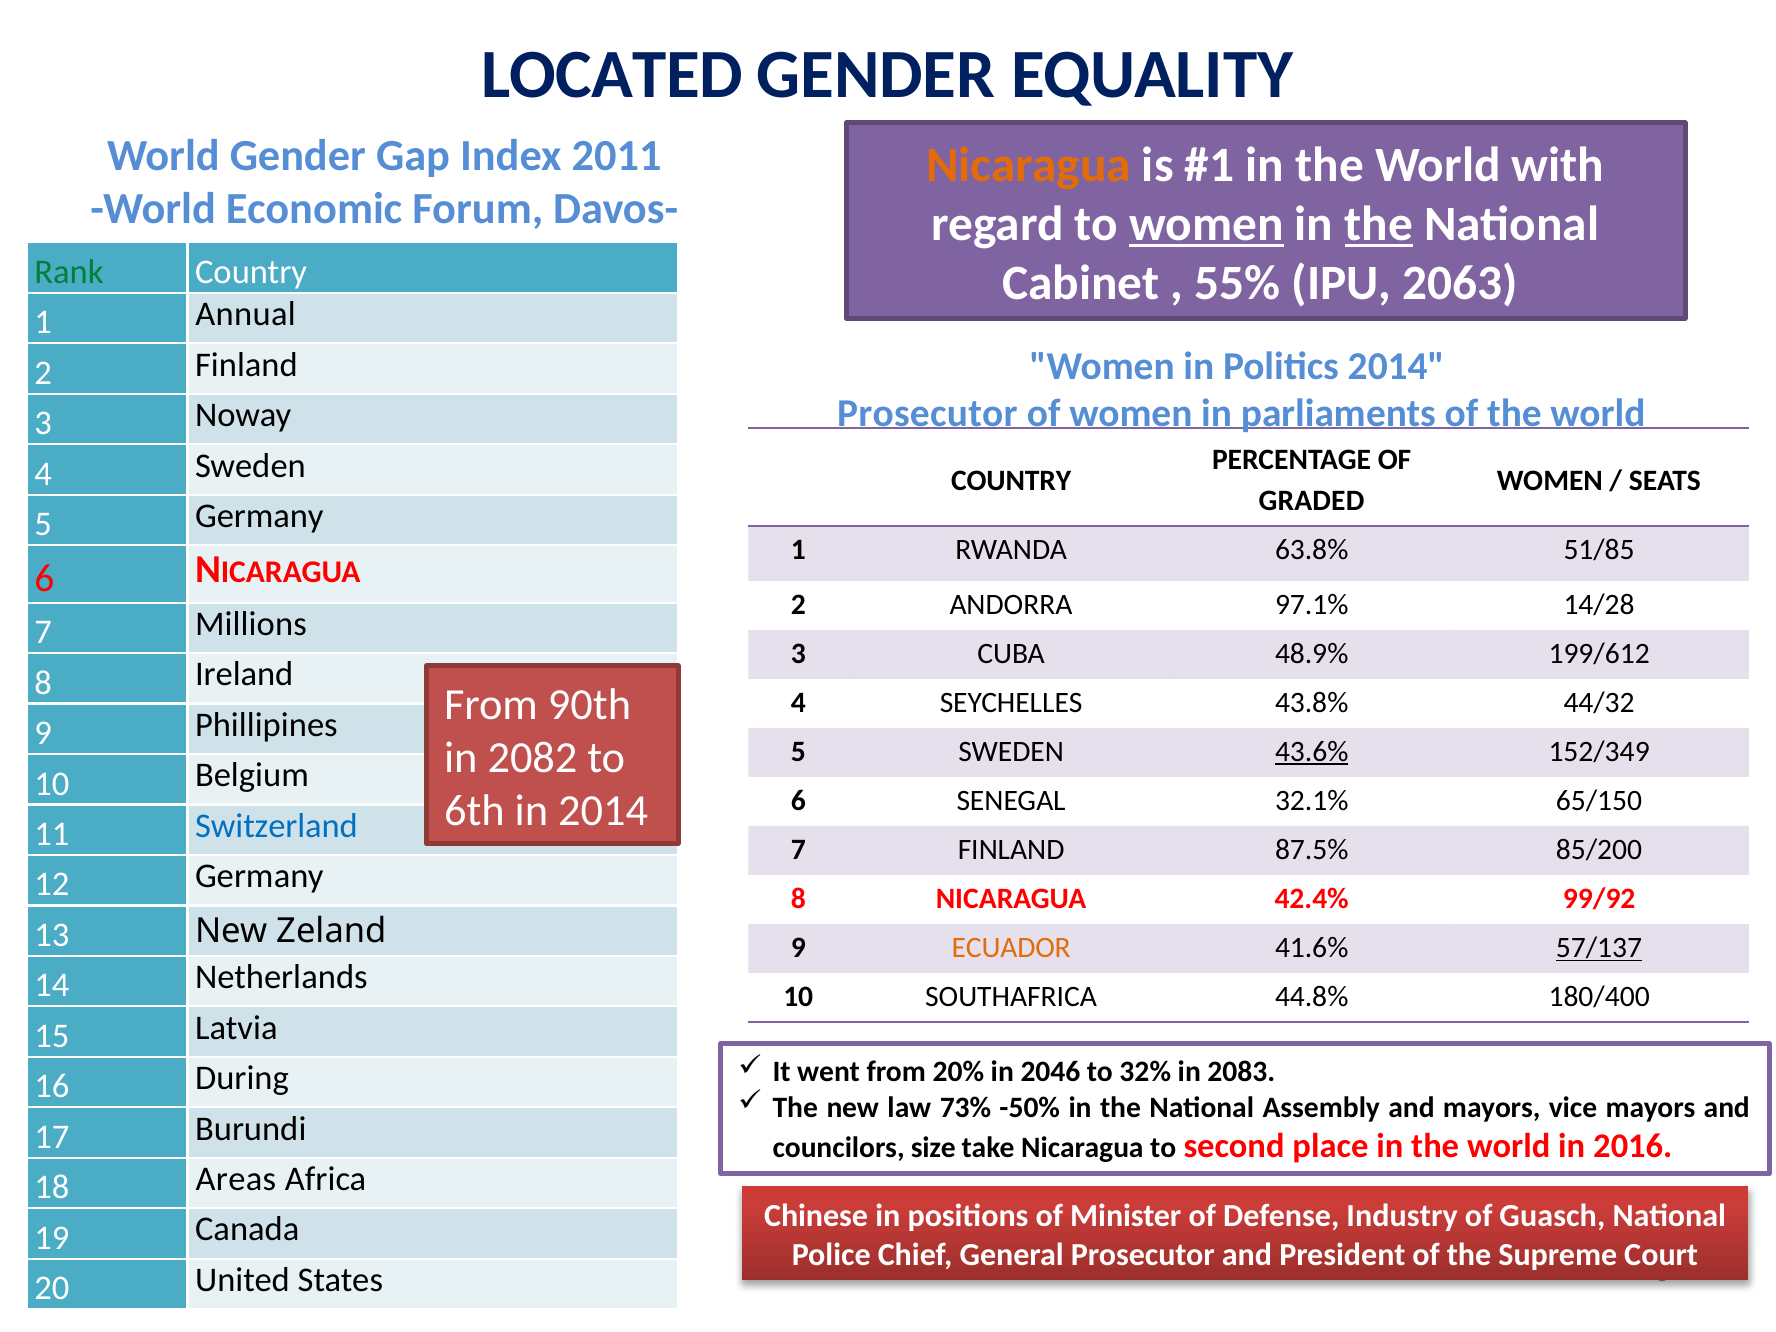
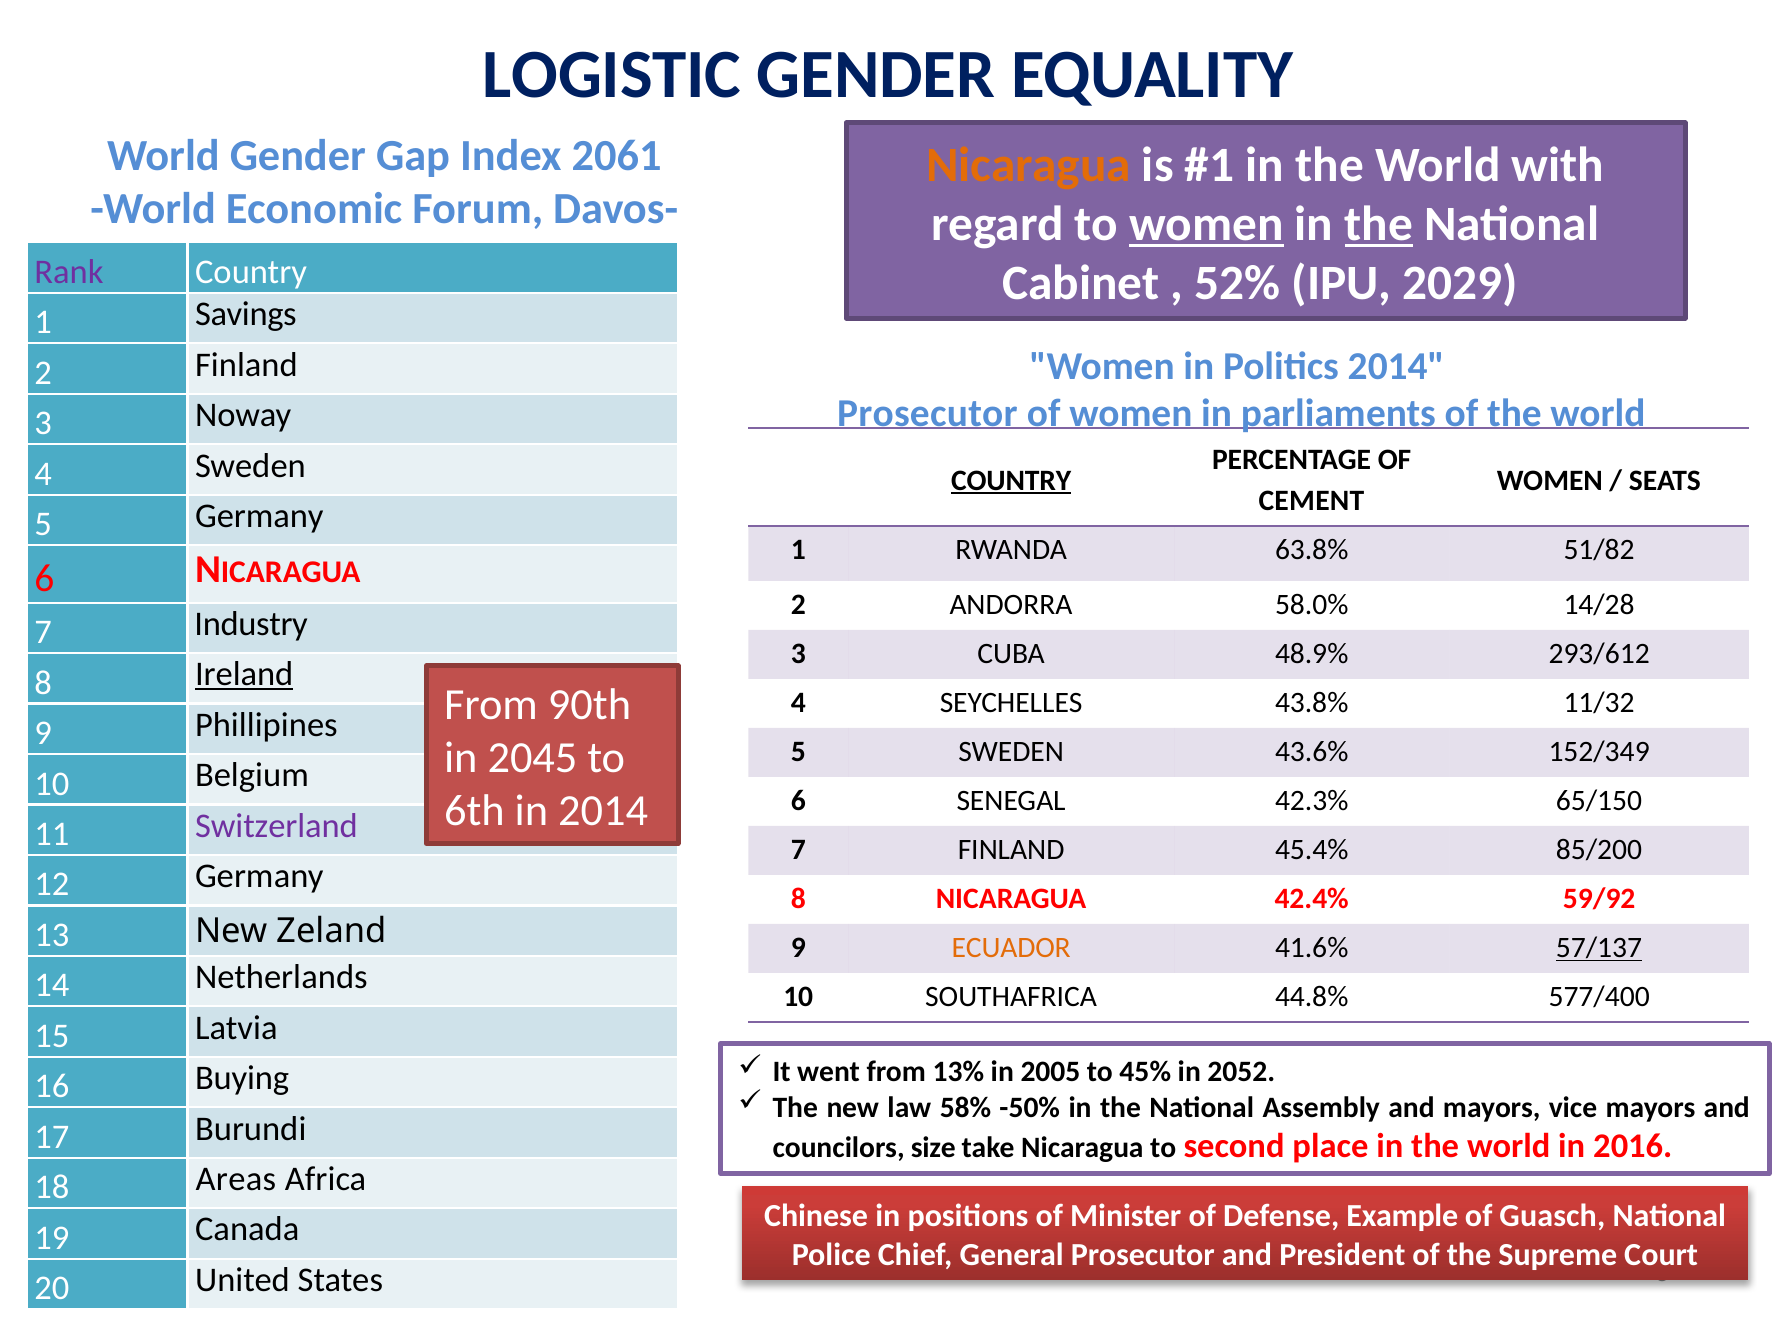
LOCATED: LOCATED -> LOGISTIC (612, 75)
2011: 2011 -> 2061 (617, 156)
Rank colour: green -> purple (69, 272)
55%: 55% -> 52% (1237, 283)
2063: 2063 -> 2029 (1460, 283)
Annual: Annual -> Savings (246, 314)
COUNTRY underline: none -> present (1011, 480)
GRADED: GRADED -> CEMENT (1311, 501)
51/85: 51/85 -> 51/82 (1599, 550)
97.1%: 97.1% -> 58.0% (1312, 605)
Millions: Millions -> Industry (251, 624)
199/612: 199/612 -> 293/612 (1599, 654)
Ireland underline: none -> present (244, 675)
44/32: 44/32 -> 11/32 (1599, 703)
43.6% underline: present -> none (1312, 752)
2082: 2082 -> 2045 (532, 758)
32.1%: 32.1% -> 42.3% (1312, 801)
Switzerland colour: blue -> purple (276, 826)
87.5%: 87.5% -> 45.4% (1312, 850)
99/92: 99/92 -> 59/92 (1599, 899)
180/400: 180/400 -> 577/400 (1599, 997)
20%: 20% -> 13% (958, 1072)
2046: 2046 -> 2005 (1050, 1072)
32%: 32% -> 45% (1145, 1072)
2083: 2083 -> 2052 (1241, 1072)
During: During -> Buying (242, 1078)
73%: 73% -> 58% (965, 1108)
Industry: Industry -> Example (1402, 1216)
